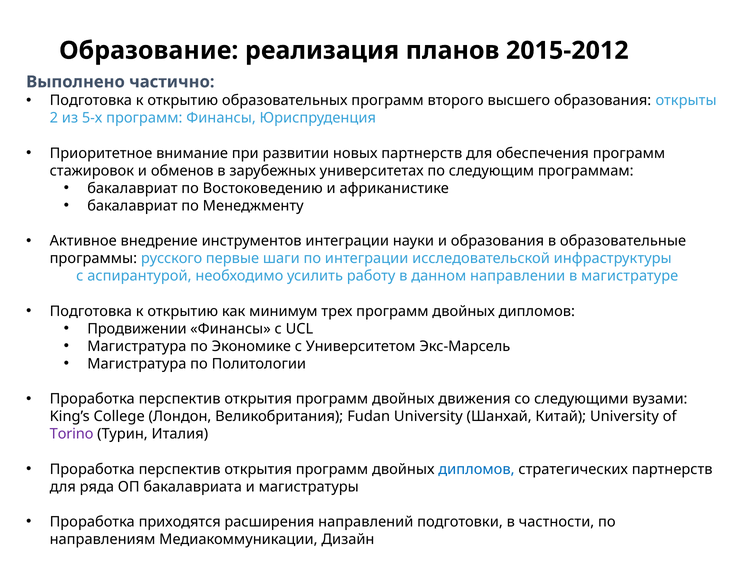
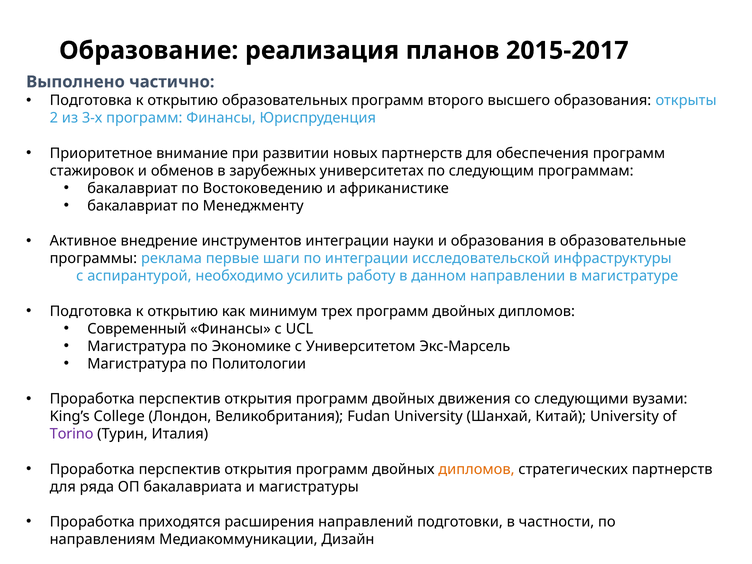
2015-2012: 2015-2012 -> 2015-2017 (567, 51)
5-х: 5-х -> 3-х (92, 118)
русского: русского -> реклама (172, 259)
Продвижении: Продвижении -> Современный (137, 329)
дипломов colour: blue -> orange (476, 469)
